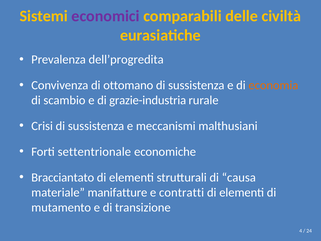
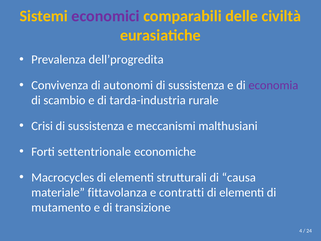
ottomano: ottomano -> autonomi (128, 85)
economia colour: orange -> purple (273, 85)
grazie-industria: grazie-industria -> tarda-industria (148, 100)
Bracciantato: Bracciantato -> Macrocycles (63, 177)
manifatture: manifatture -> fittavolanza (117, 192)
